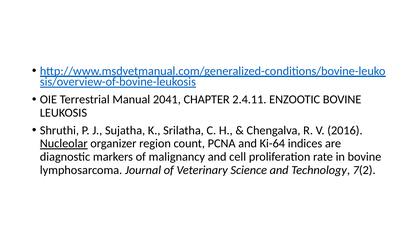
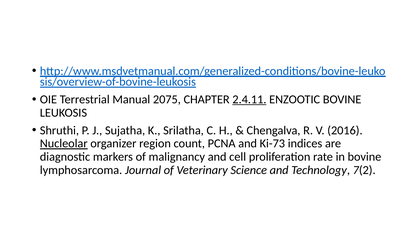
2041: 2041 -> 2075 (167, 100)
2.4.11 underline: none -> present (249, 100)
Ki-64: Ki-64 -> Ki-73 (272, 144)
